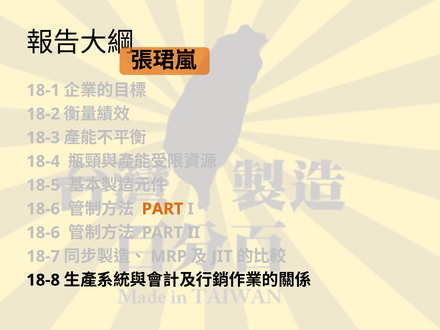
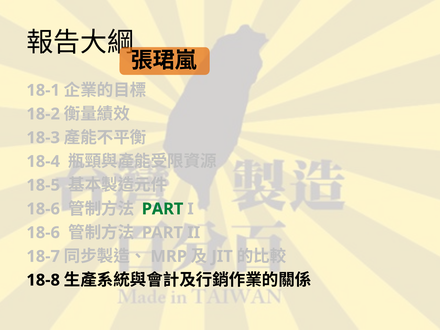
PART colour: orange -> green (163, 209)
